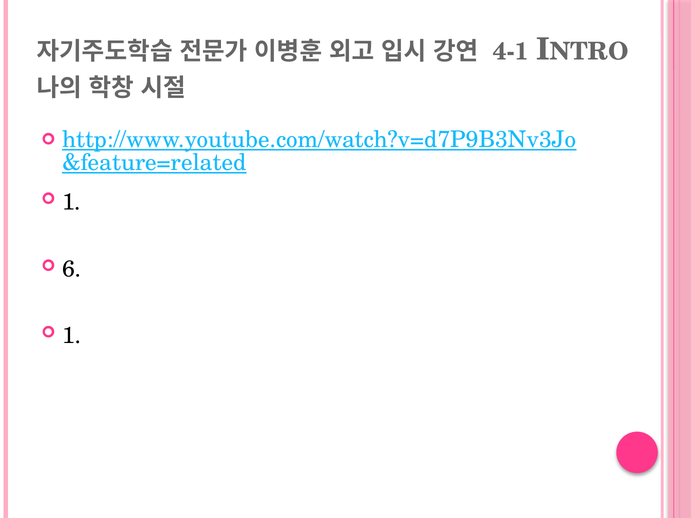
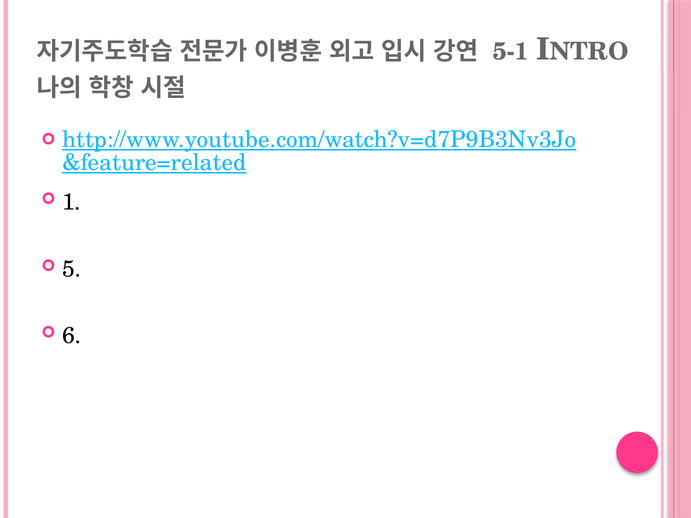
4-1: 4-1 -> 5-1 (511, 52)
6: 6 -> 5 (72, 269)
1: 1 -> 6 (72, 336)
